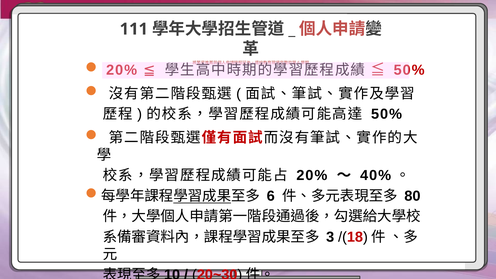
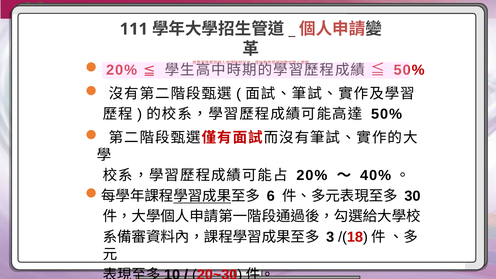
80: 80 -> 30 (412, 196)
